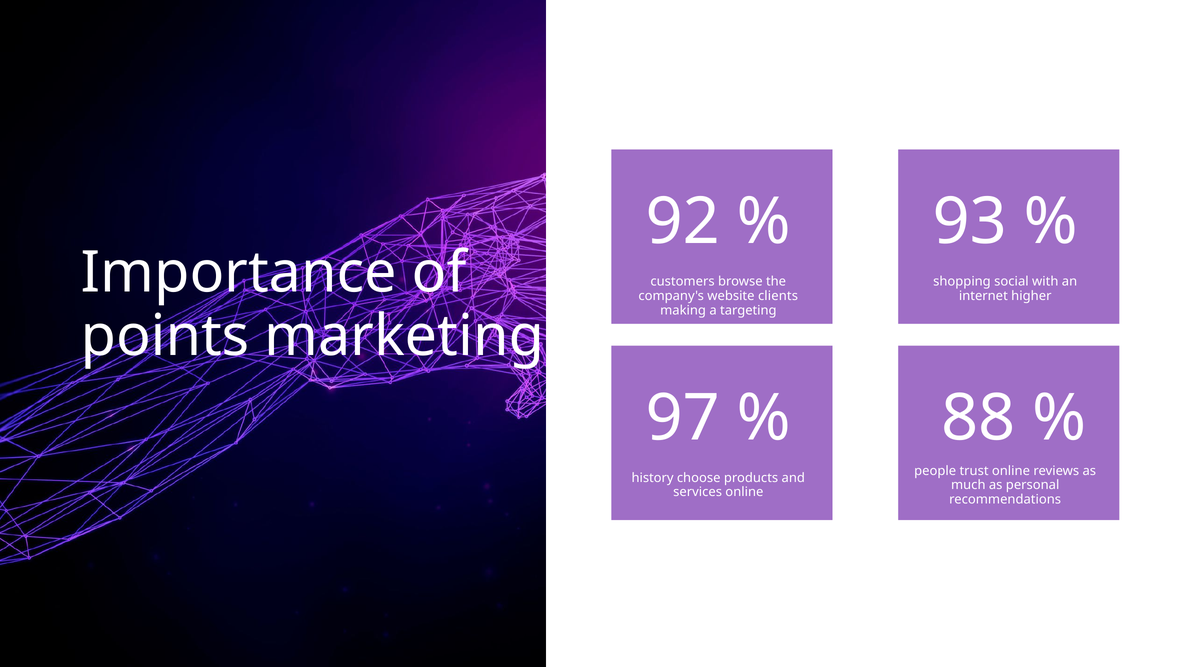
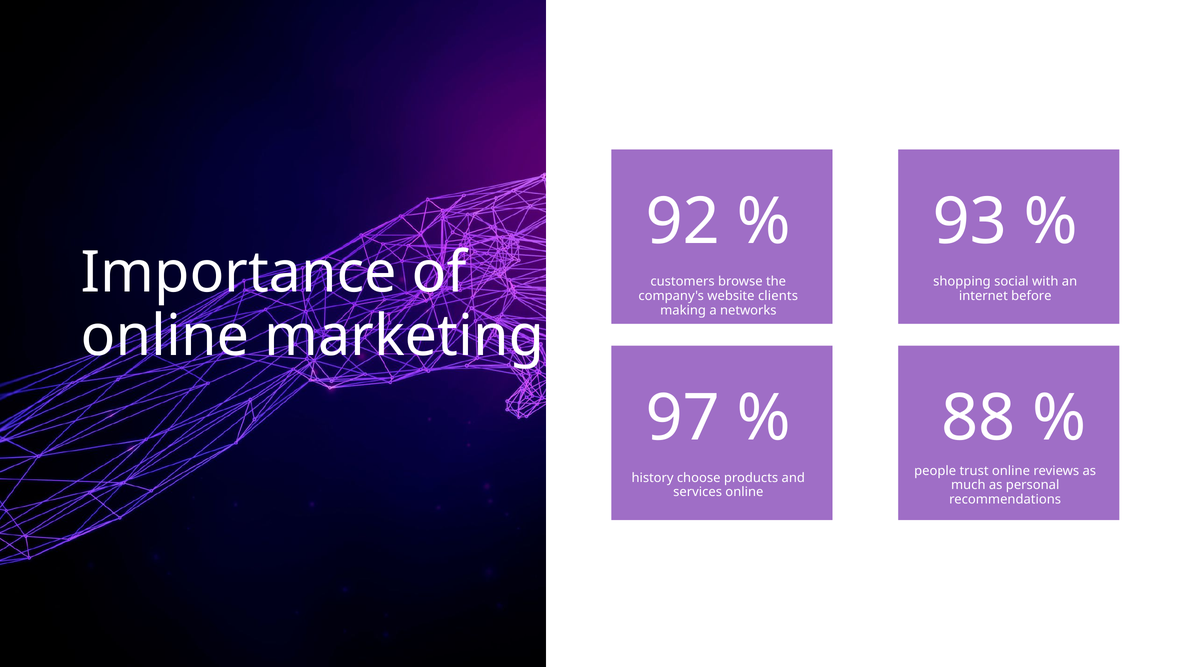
higher: higher -> before (1031, 296)
targeting: targeting -> networks (748, 310)
points: points -> online (165, 336)
